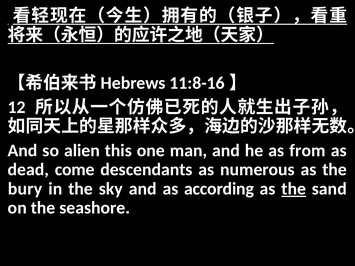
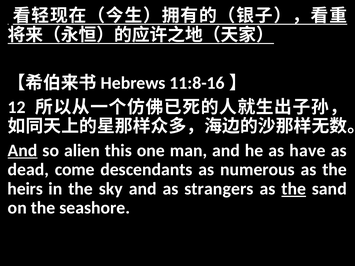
And underline: none -> present (23, 151)
from: from -> have (307, 151)
bury: bury -> heirs (25, 189)
according: according -> strangers (219, 189)
